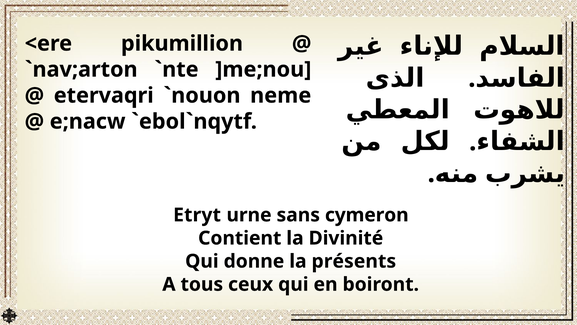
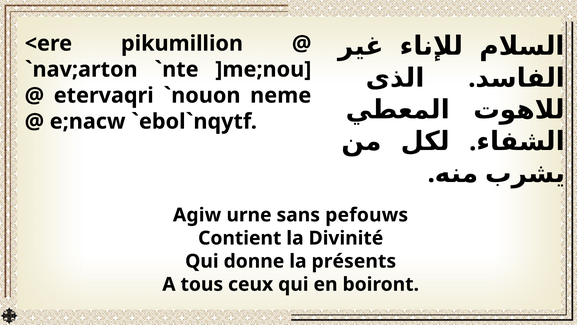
Etryt: Etryt -> Agiw (197, 215)
cymeron: cymeron -> pefouws (367, 215)
